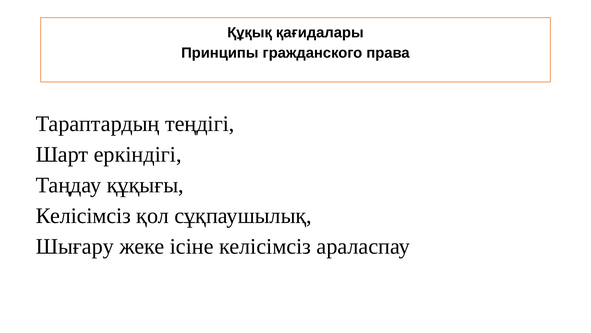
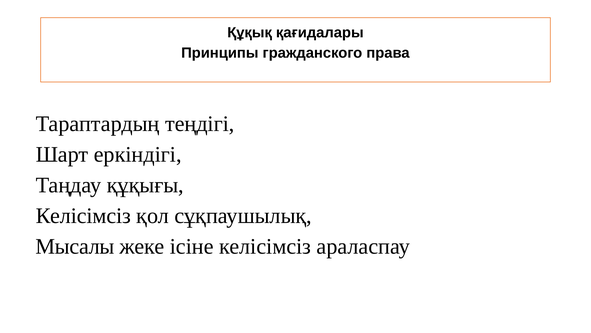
Шығару: Шығару -> Мысалы (75, 246)
